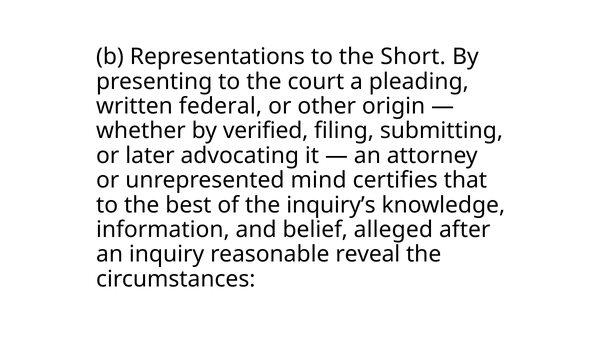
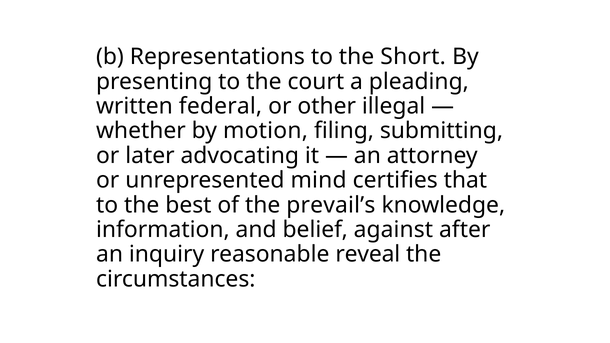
origin: origin -> illegal (394, 106)
verified: verified -> motion (265, 131)
inquiry’s: inquiry’s -> prevail’s (331, 205)
alleged: alleged -> against (393, 230)
